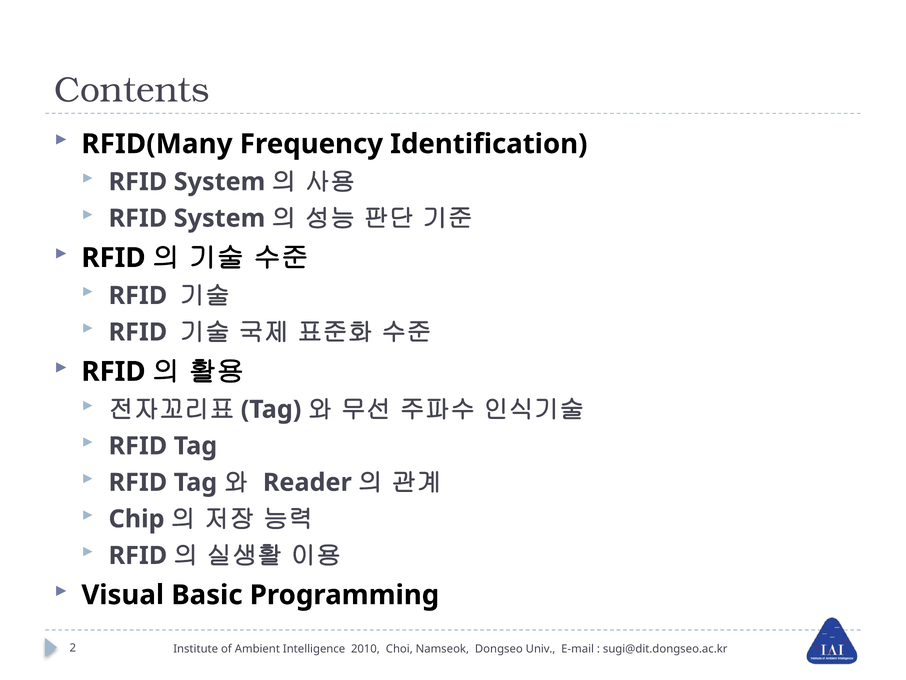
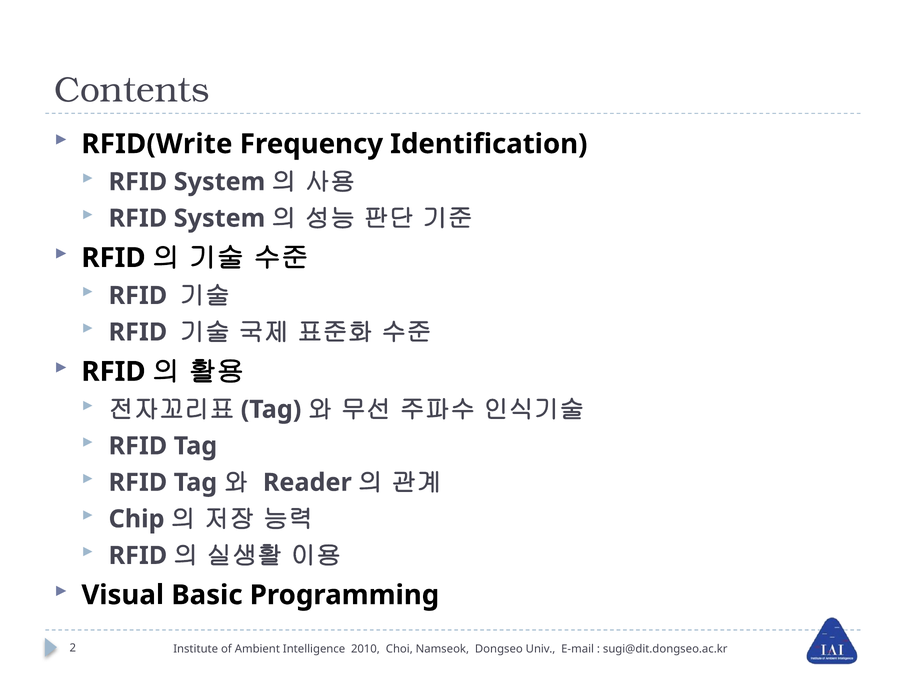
RFID(Many: RFID(Many -> RFID(Write (157, 144)
